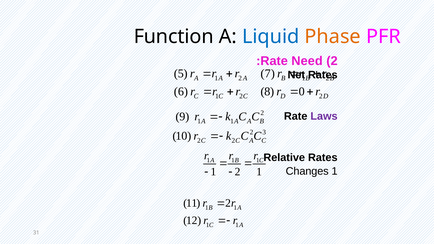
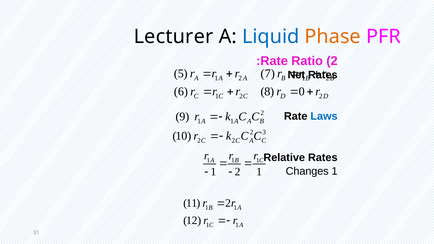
Function: Function -> Lecturer (174, 36)
Need: Need -> Ratio (307, 61)
Laws colour: purple -> blue (324, 116)
